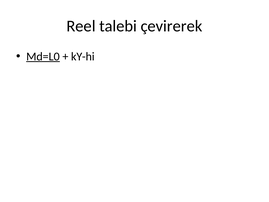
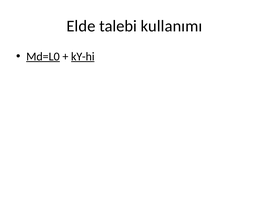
Reel: Reel -> Elde (81, 26)
çevirerek: çevirerek -> kullanımı (171, 26)
kY-hi underline: none -> present (83, 56)
